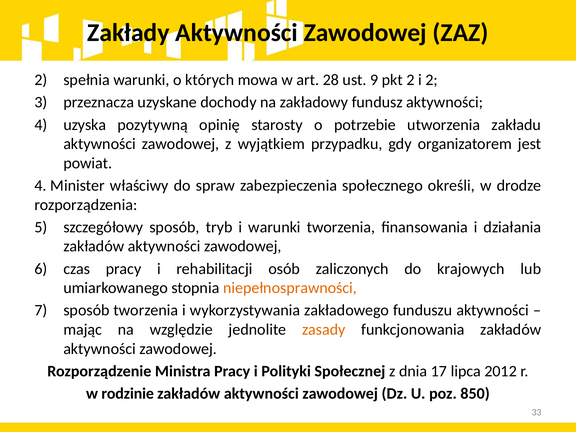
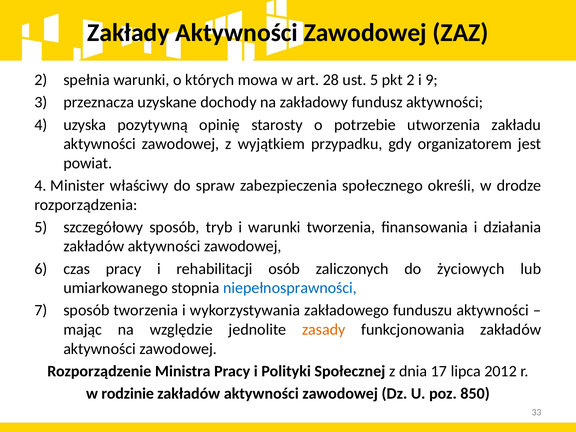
ust 9: 9 -> 5 (374, 80)
i 2: 2 -> 9 (432, 80)
krajowych: krajowych -> życiowych (471, 269)
niepełnosprawności colour: orange -> blue (290, 288)
